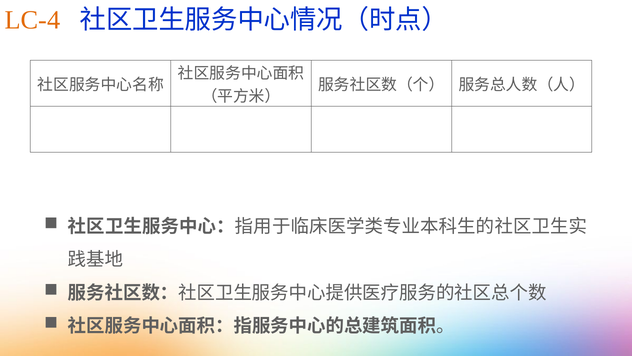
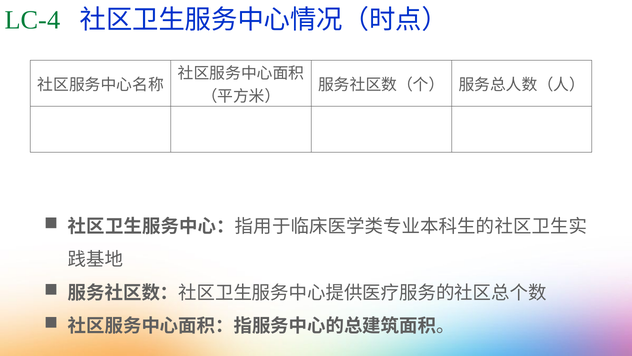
LC-4 colour: orange -> green (32, 20)
